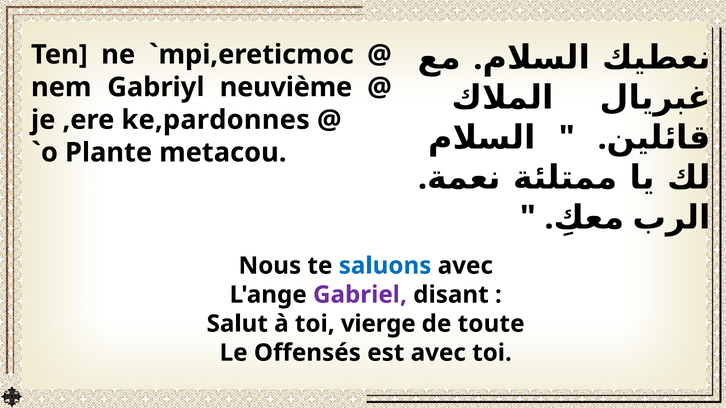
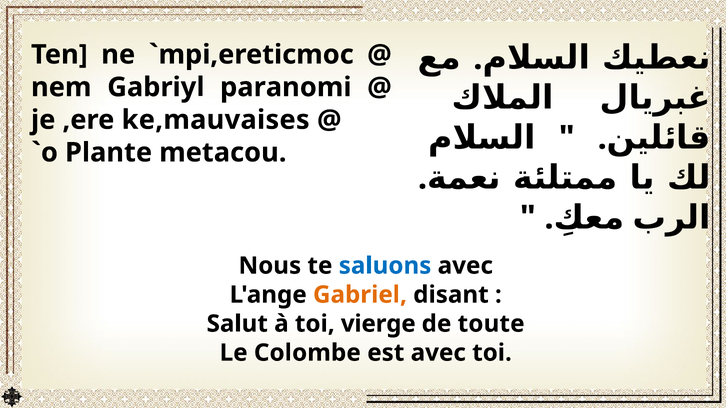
neuvième: neuvième -> paranomi (286, 87)
ke,pardonnes: ke,pardonnes -> ke,mauvaises (216, 120)
Gabriel colour: purple -> orange (360, 295)
Offensés: Offensés -> Colombe (307, 353)
